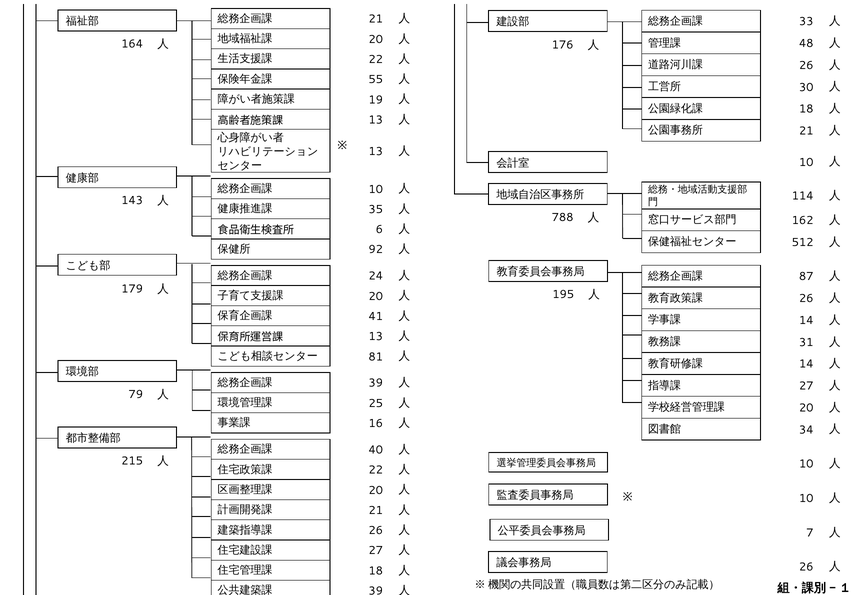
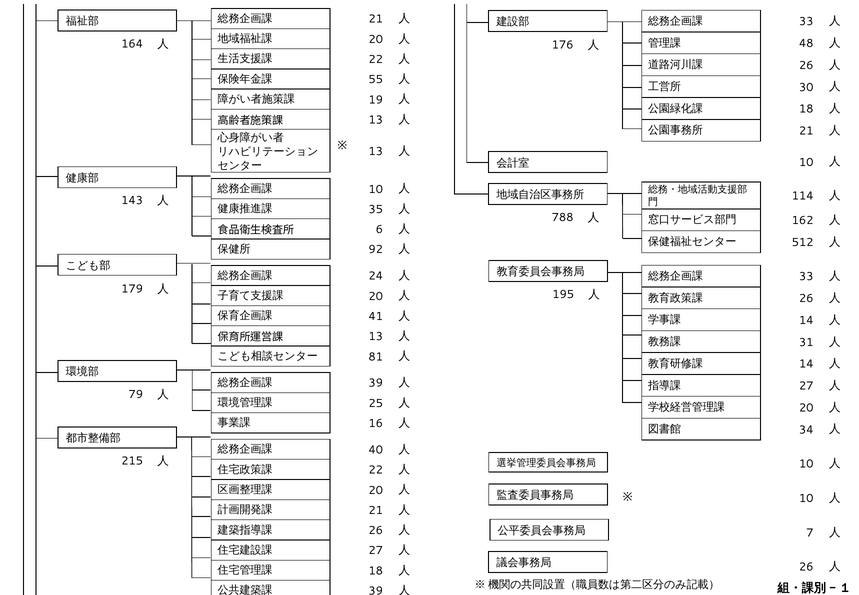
87: 87 -> 33 (806, 277)
